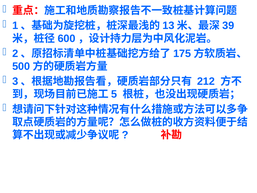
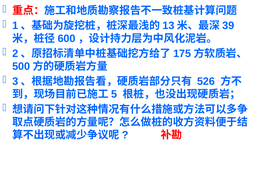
212: 212 -> 526 (206, 81)
